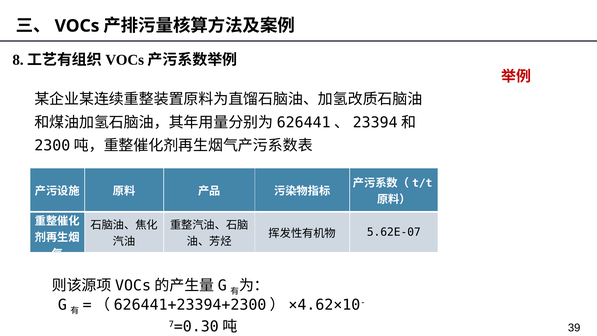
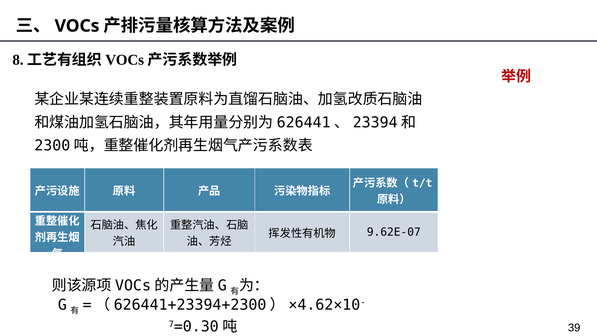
5.62E-07: 5.62E-07 -> 9.62E-07 (394, 232)
